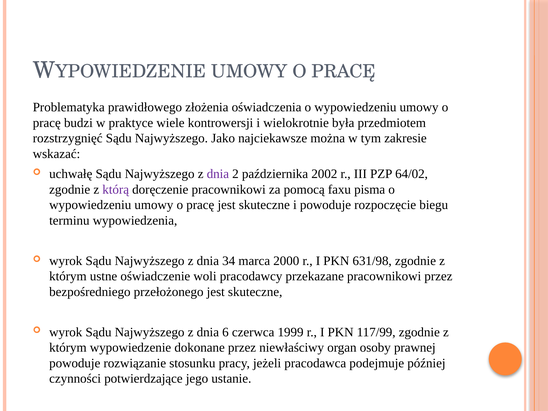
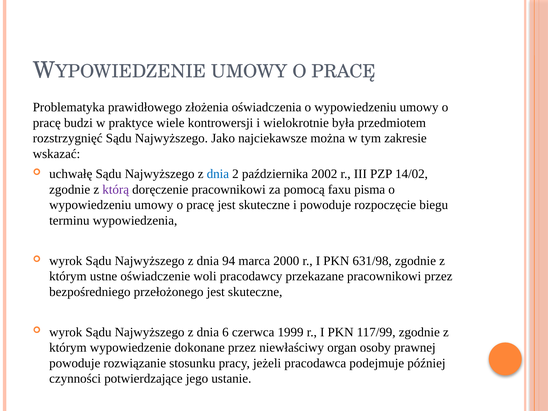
dnia colour: purple -> blue (218, 174)
64/02: 64/02 -> 14/02 (412, 174)
34: 34 -> 94 (229, 261)
